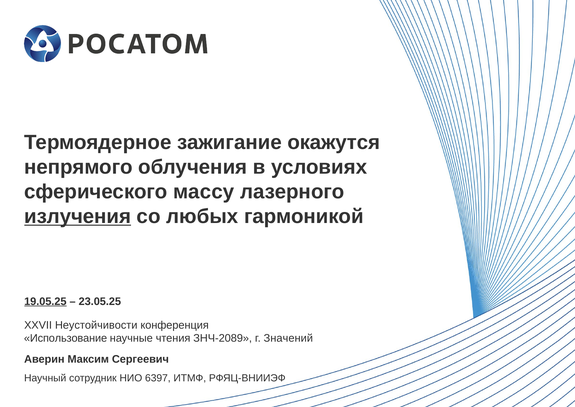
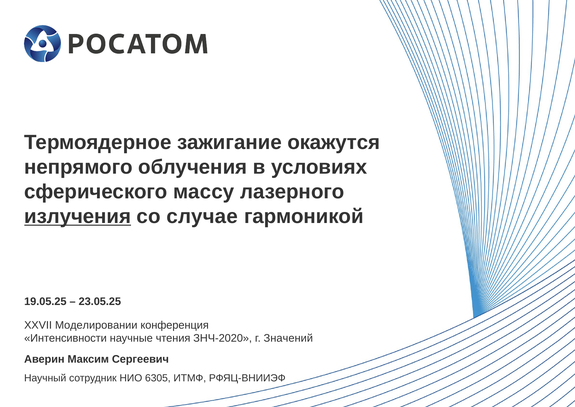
любых: любых -> случае (202, 216)
19.05.25 underline: present -> none (45, 301)
Неустойчивости: Неустойчивости -> Моделировании (96, 325)
Использование: Использование -> Интенсивности (65, 338)
ЗНЧ-2089: ЗНЧ-2089 -> ЗНЧ-2020 (223, 338)
6397: 6397 -> 6305 (158, 378)
